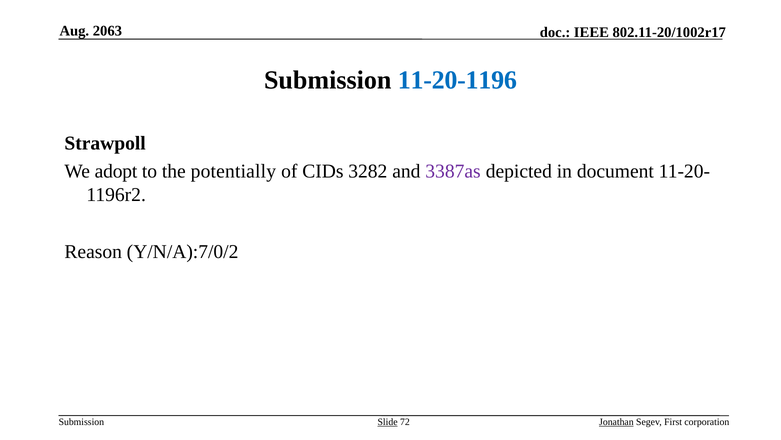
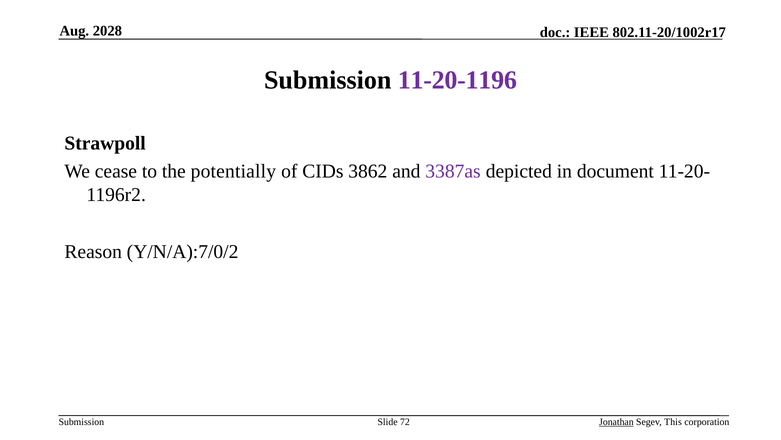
2063: 2063 -> 2028 (107, 31)
11-20-1196 colour: blue -> purple (457, 80)
adopt: adopt -> cease (116, 171)
3282: 3282 -> 3862 (368, 171)
Slide underline: present -> none (388, 421)
First: First -> This (673, 421)
